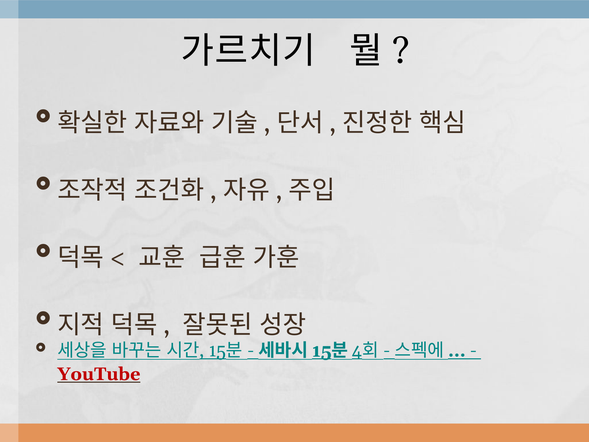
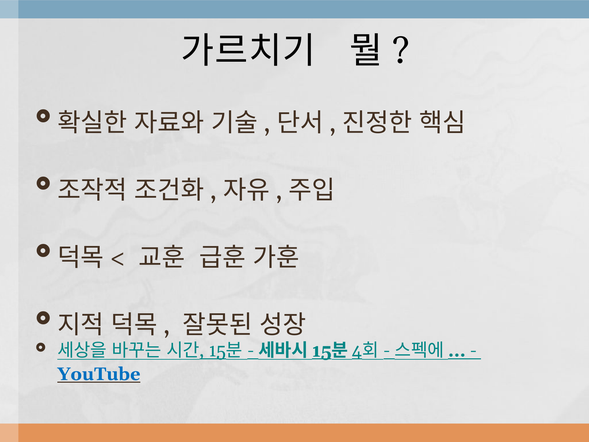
YouTube colour: red -> blue (99, 374)
